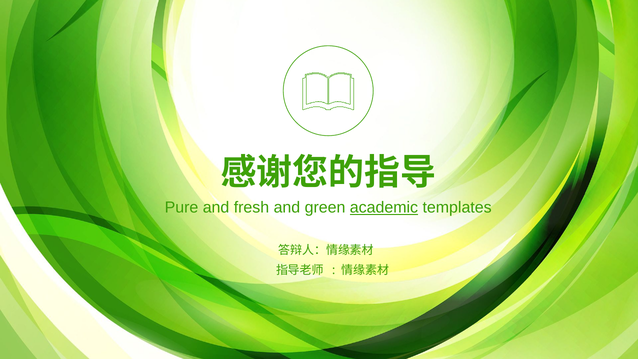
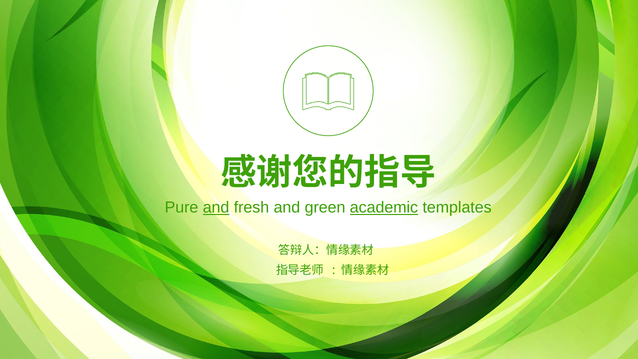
and underline: none -> present (216, 208)
